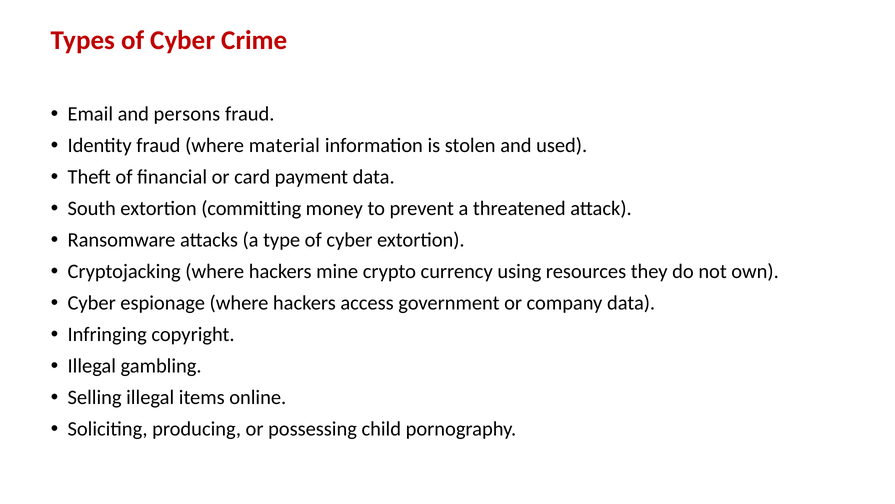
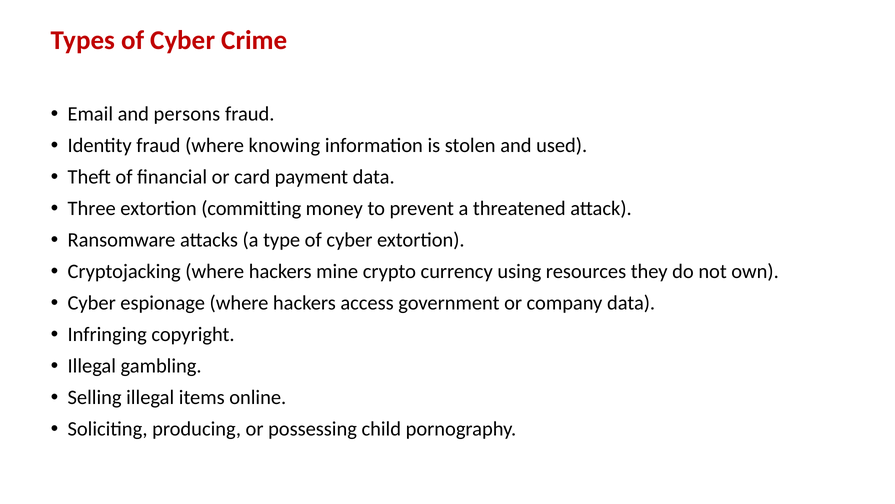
material: material -> knowing (284, 145)
South: South -> Three (92, 208)
